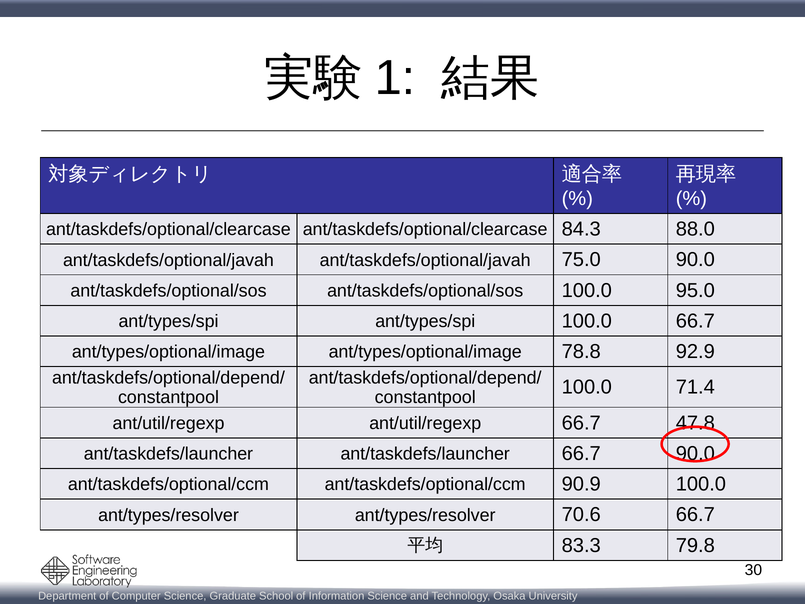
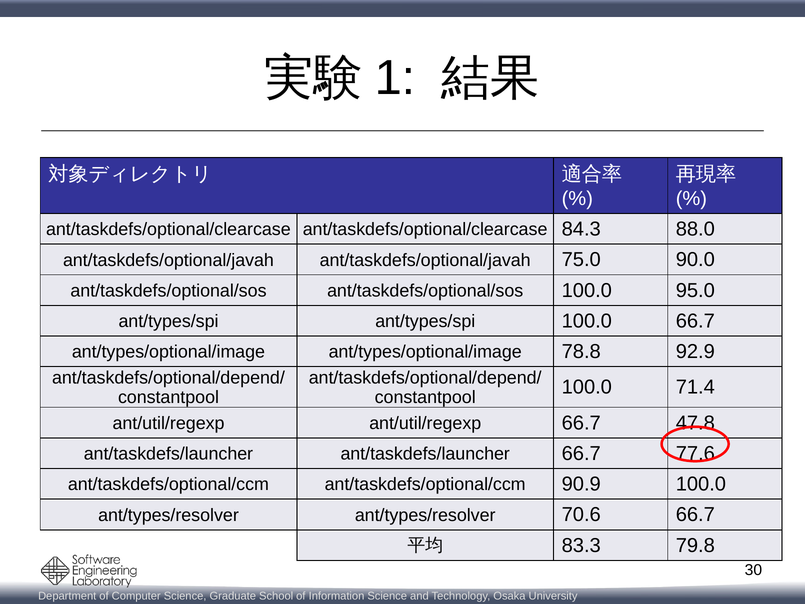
66.7 90.0: 90.0 -> 77.6 (695, 453)
